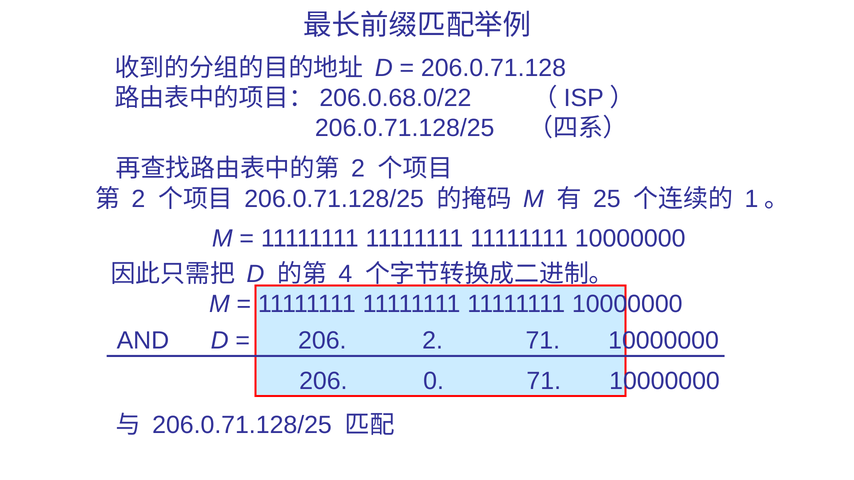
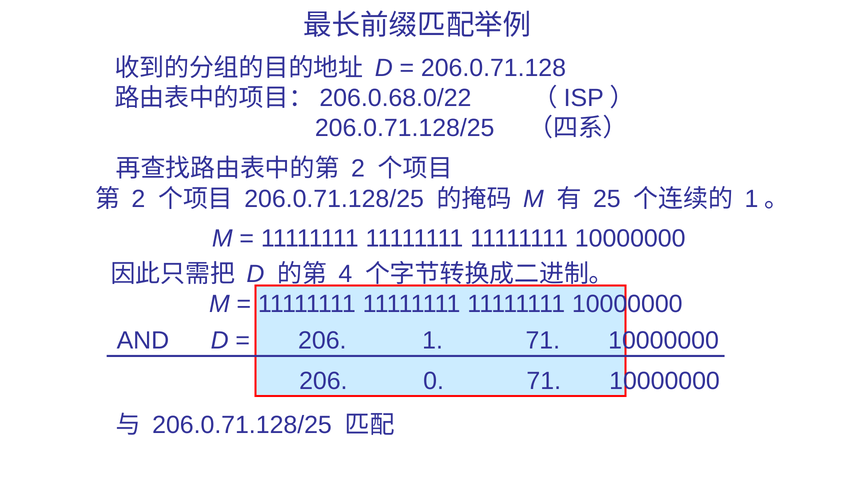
206 2: 2 -> 1 (433, 341)
